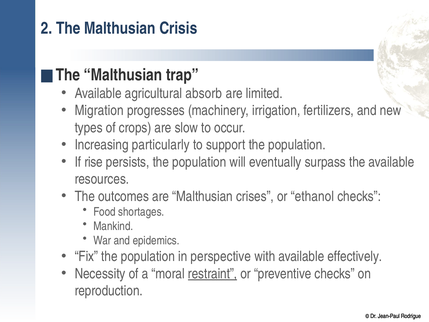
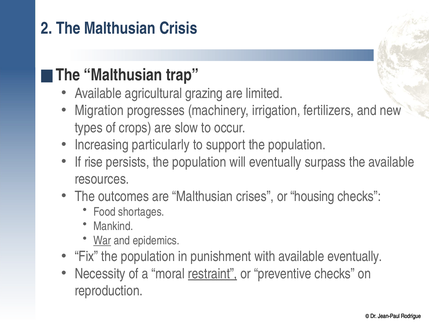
absorb: absorb -> grazing (204, 93)
ethanol: ethanol -> housing (313, 196)
War underline: none -> present (102, 240)
perspective: perspective -> punishment (221, 256)
available effectively: effectively -> eventually (355, 256)
